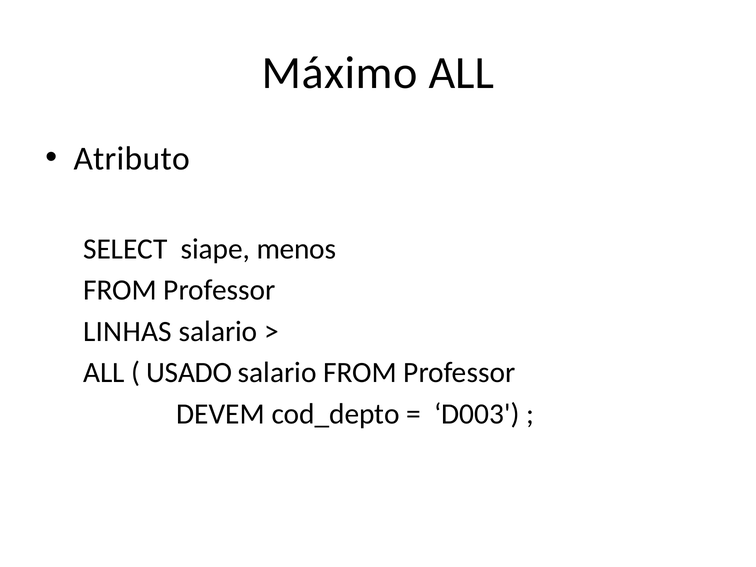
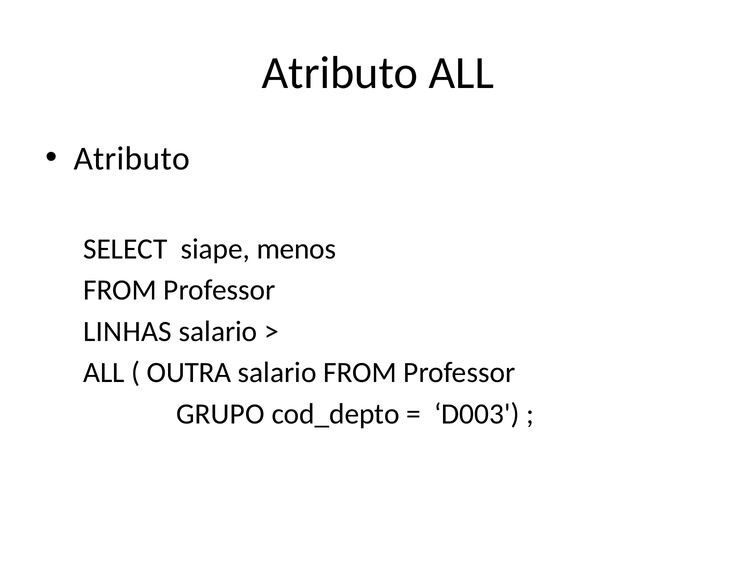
Máximo: Máximo -> Atributo (340, 73)
USADO: USADO -> OUTRA (189, 373)
DEVEM: DEVEM -> GRUPO (220, 414)
